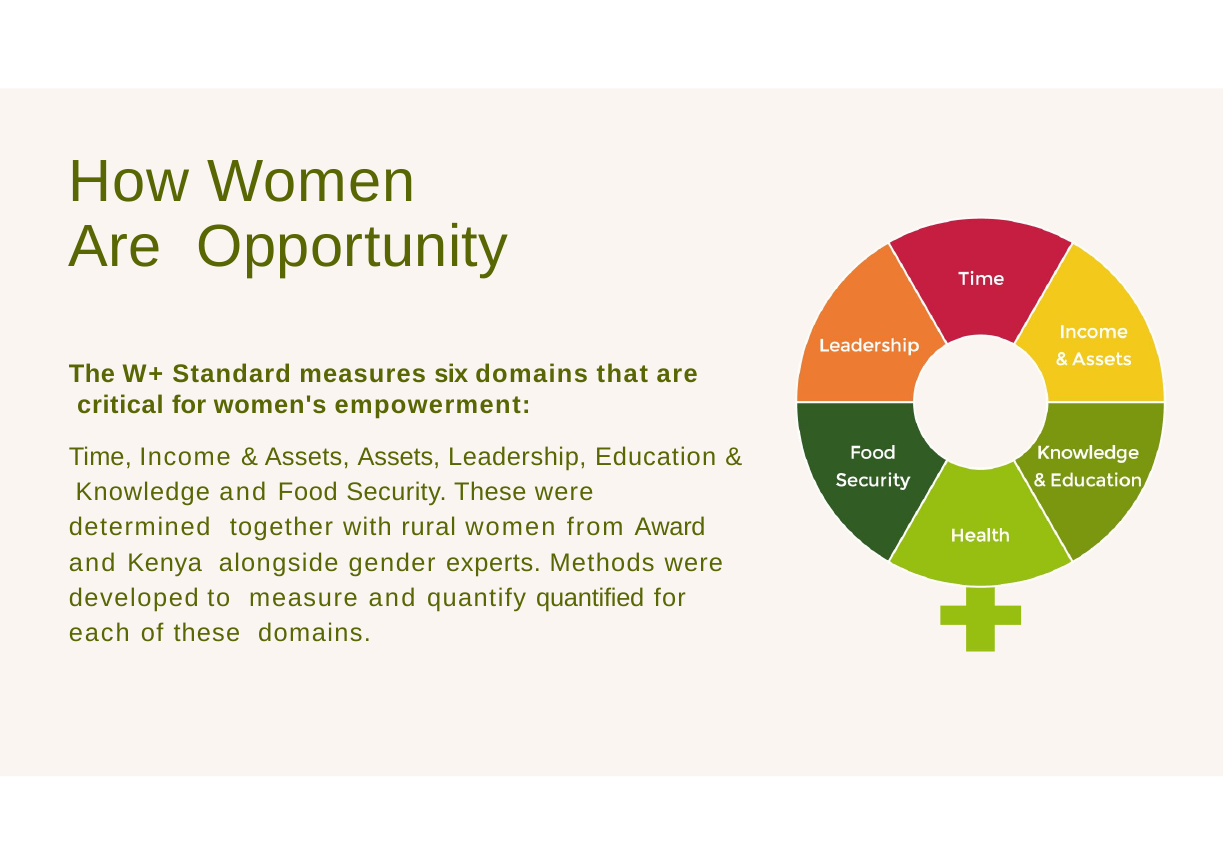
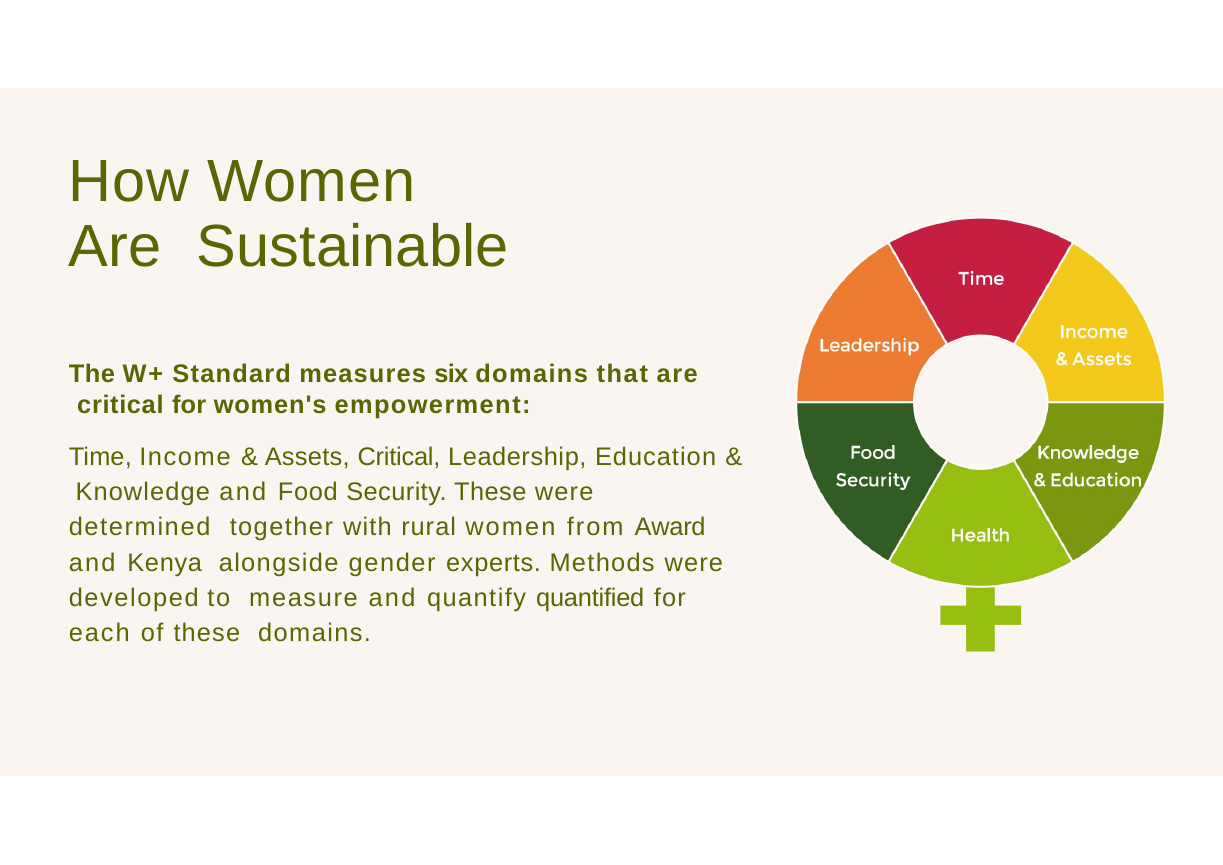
Opportunity: Opportunity -> Sustainable (353, 247)
Assets Assets: Assets -> Critical (399, 457)
